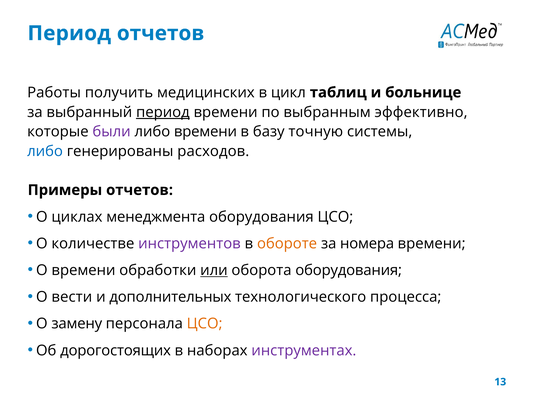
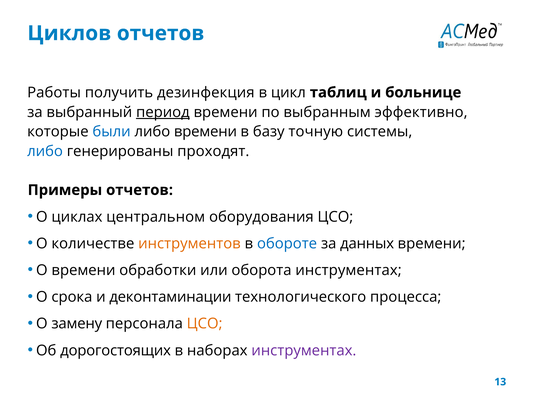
Период: Период -> Циклов (69, 33)
медицинских: медицинских -> дезинфекция (206, 92)
были colour: purple -> blue (112, 132)
расходов: расходов -> проходят (213, 151)
менеджмента: менеджмента -> центральном (156, 217)
инструментов colour: purple -> orange (189, 243)
обороте colour: orange -> blue (287, 243)
номера: номера -> данных (367, 243)
или underline: present -> none (214, 270)
оборота оборудования: оборудования -> инструментах (349, 270)
вести: вести -> срока (72, 297)
дополнительных: дополнительных -> деконтаминации (170, 297)
